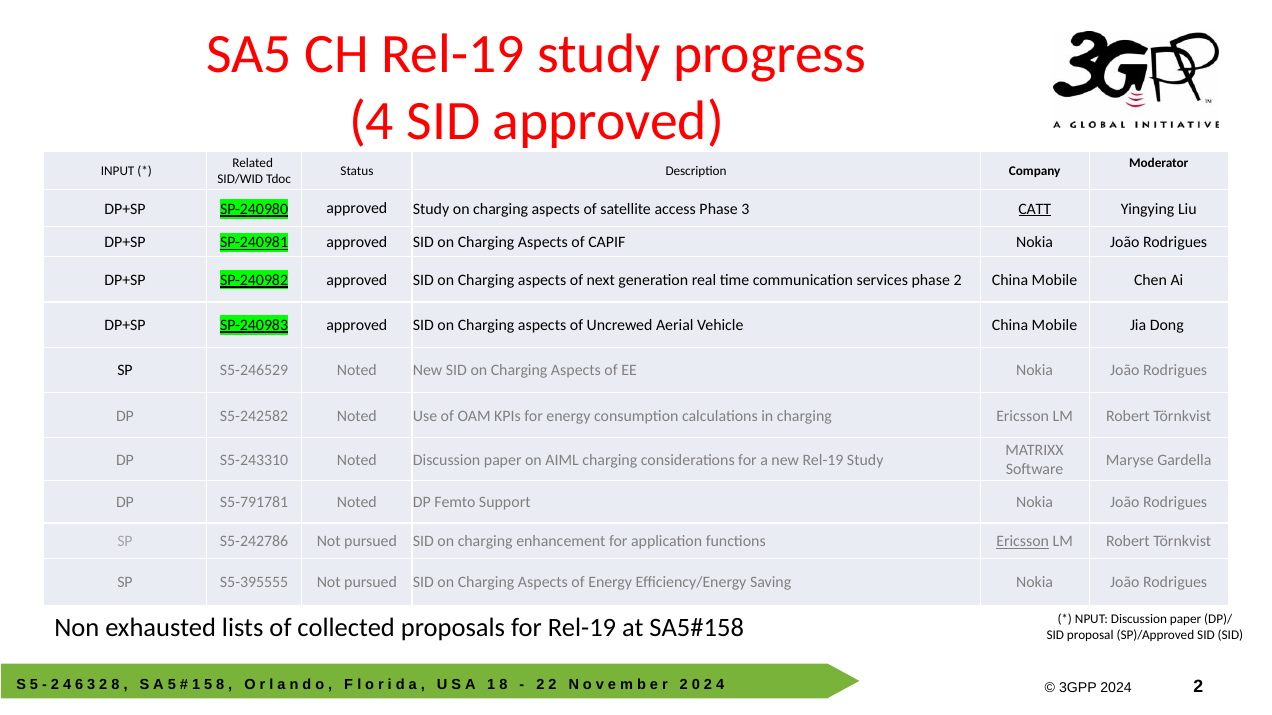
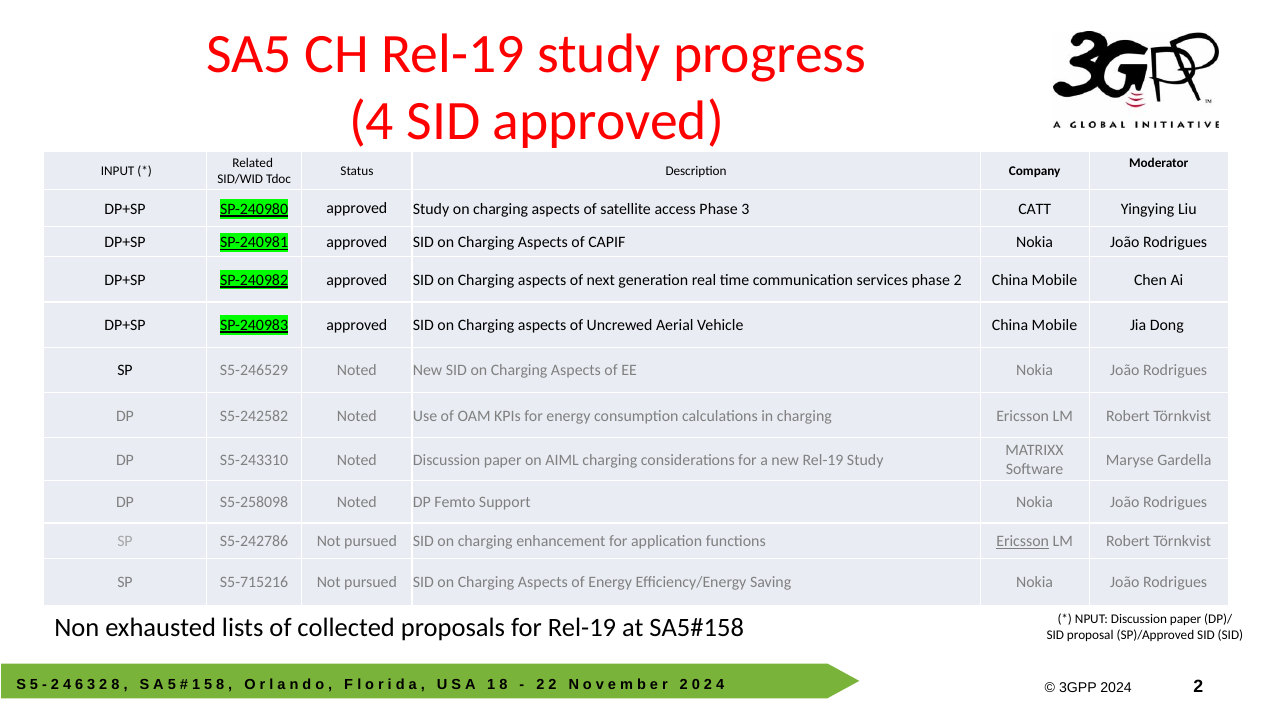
CATT underline: present -> none (1035, 209)
S5-791781: S5-791781 -> S5-258098 (254, 503)
S5-395555: S5-395555 -> S5-715216 (254, 583)
